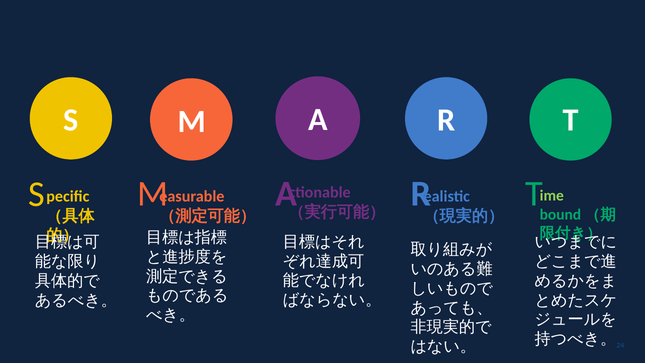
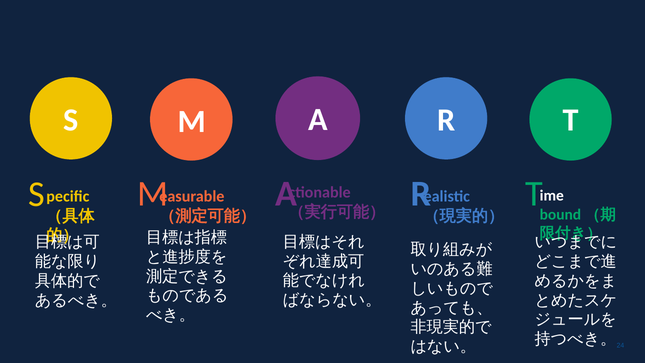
ime colour: light green -> white (552, 196)
